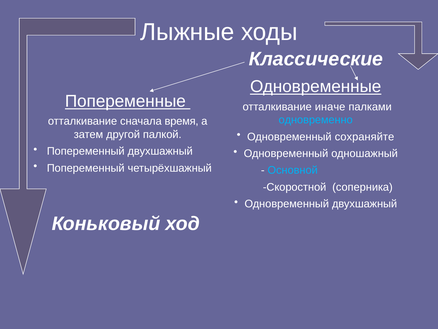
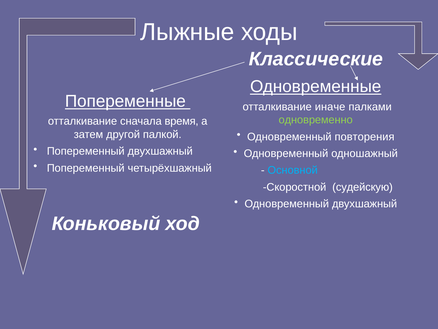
одновременно colour: light blue -> light green (316, 120)
сохраняйте: сохраняйте -> повторения (365, 137)
соперника: соперника -> судейскую (363, 187)
